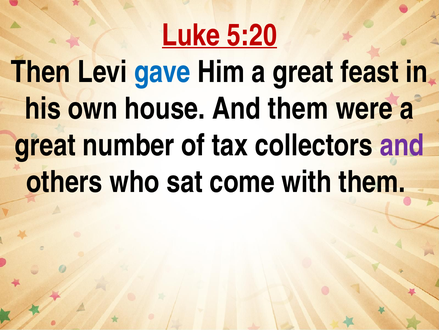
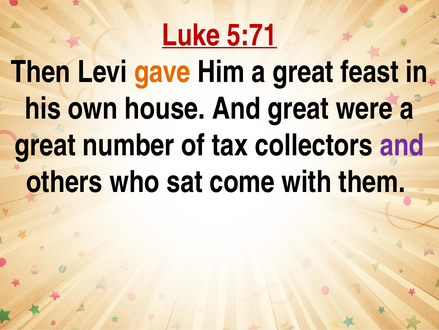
5:20: 5:20 -> 5:71 (252, 35)
gave colour: blue -> orange (162, 72)
And them: them -> great (298, 108)
